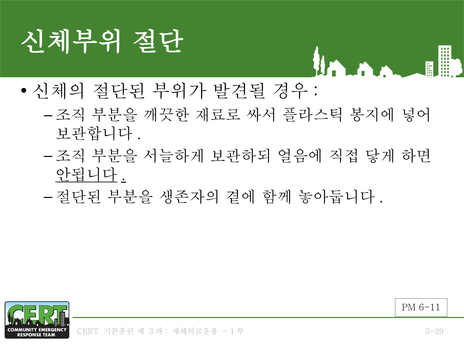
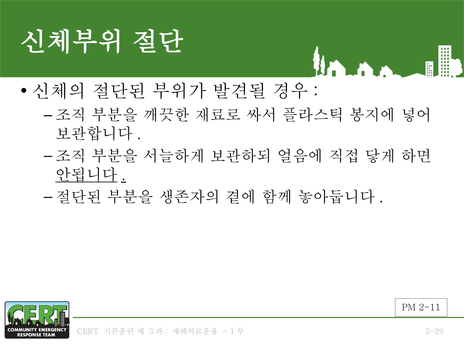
6-11: 6-11 -> 2-11 (430, 307)
